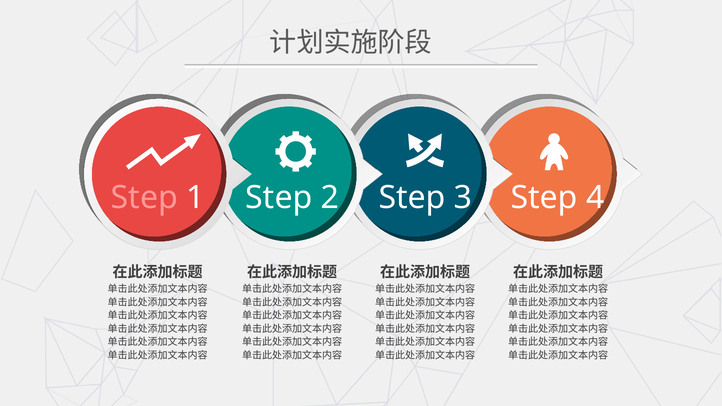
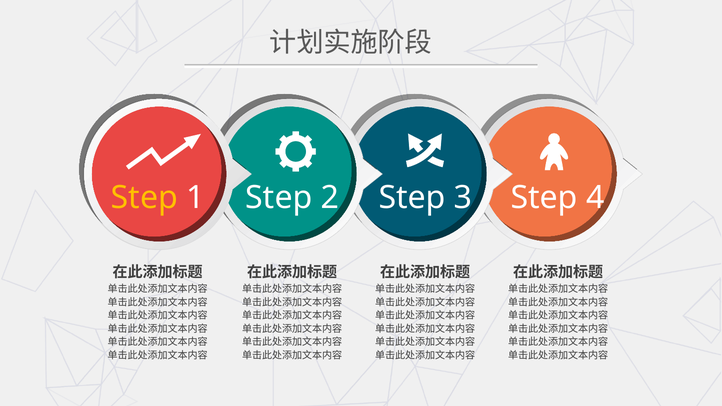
Step colour: pink -> yellow (144, 197)
